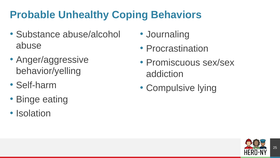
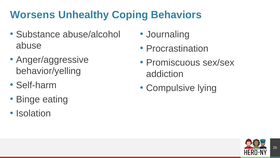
Probable: Probable -> Worsens (33, 15)
